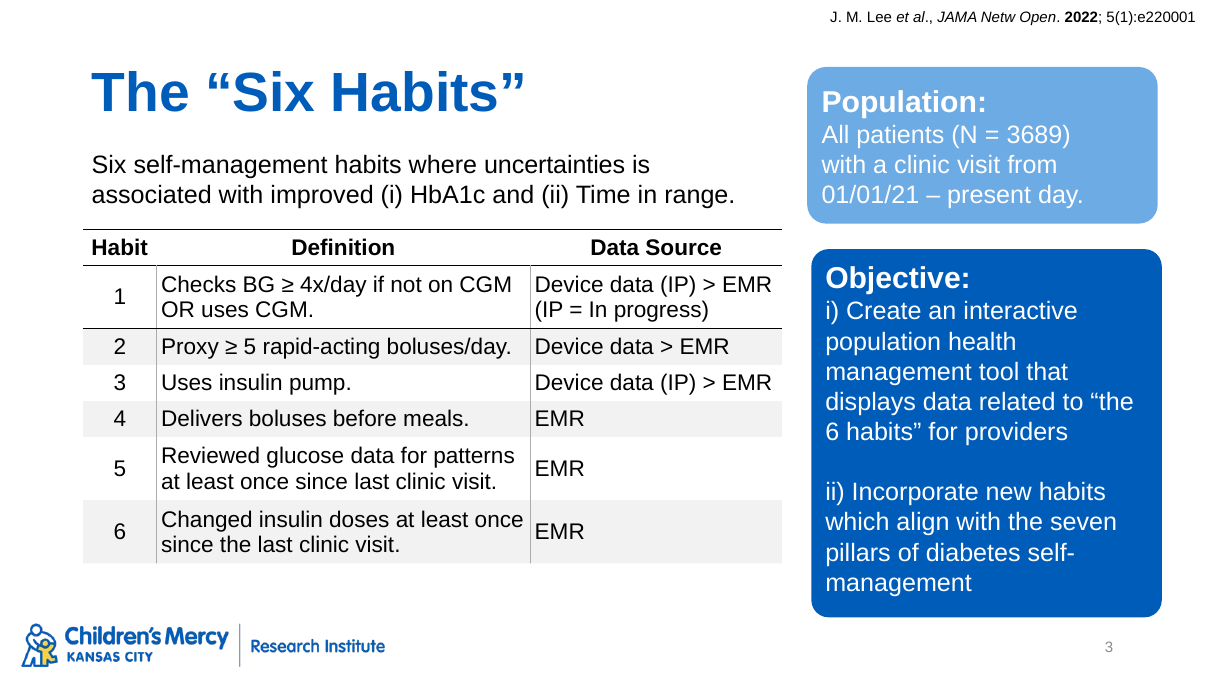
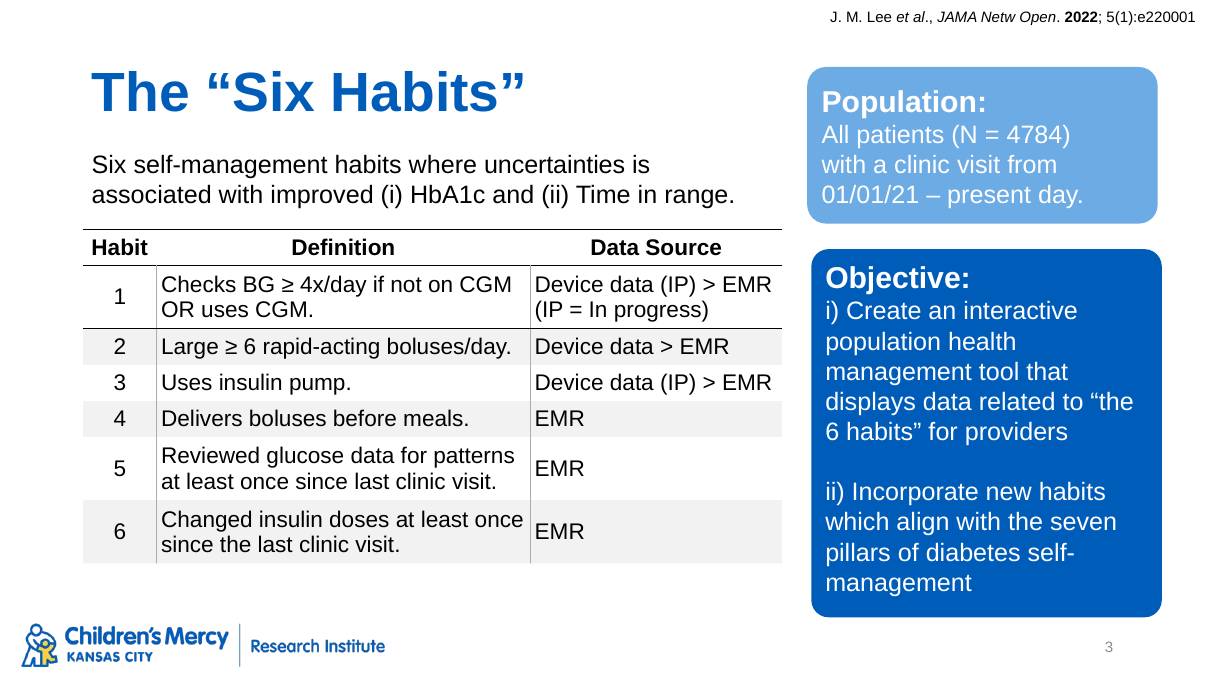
3689: 3689 -> 4784 (1039, 135)
Proxy: Proxy -> Large (190, 347)
5: 5 -> 6 (250, 347)
